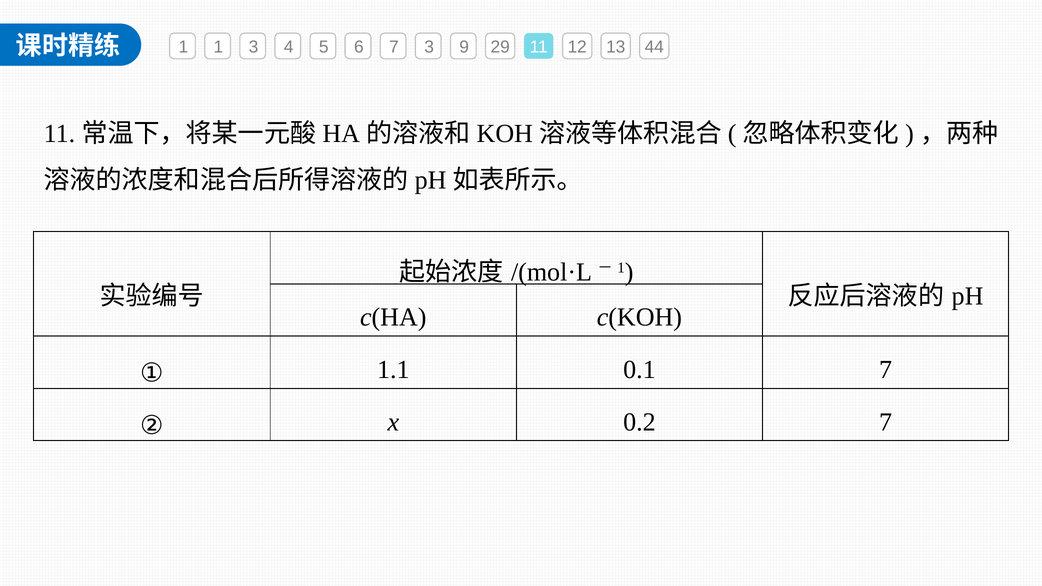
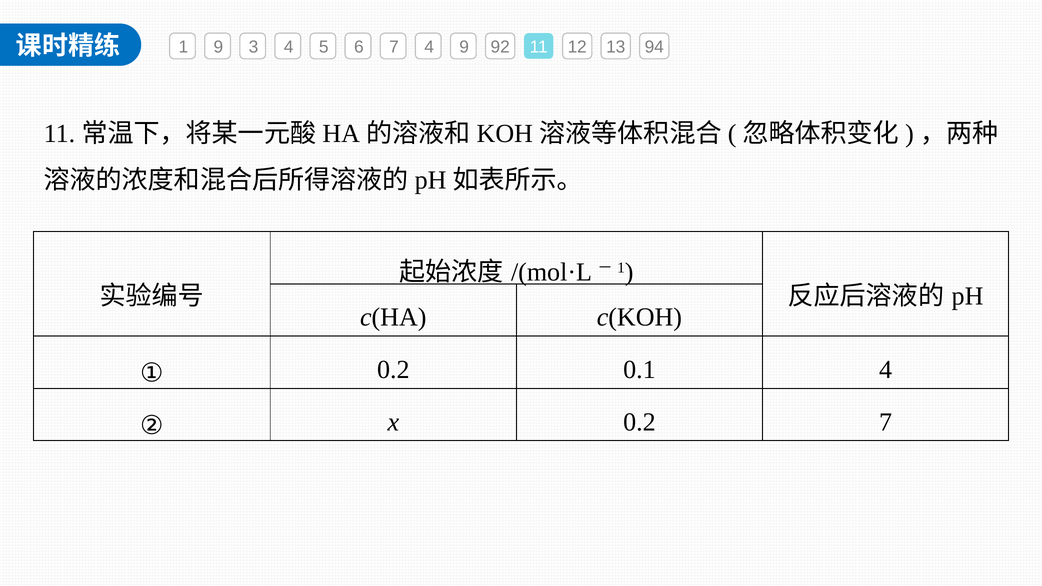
1 1: 1 -> 9 (218, 47)
7 3: 3 -> 4 (429, 47)
29: 29 -> 92 (500, 47)
44: 44 -> 94 (654, 47)
① 1.1: 1.1 -> 0.2 (393, 370)
0.1 7: 7 -> 4 (886, 370)
